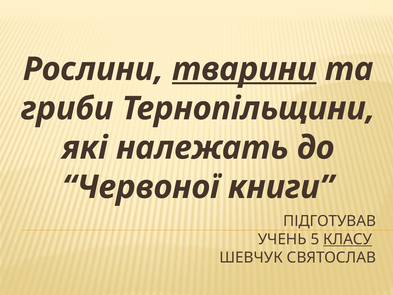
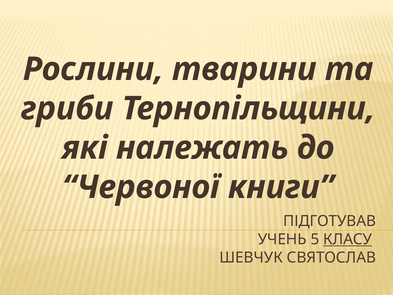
тварини underline: present -> none (244, 69)
